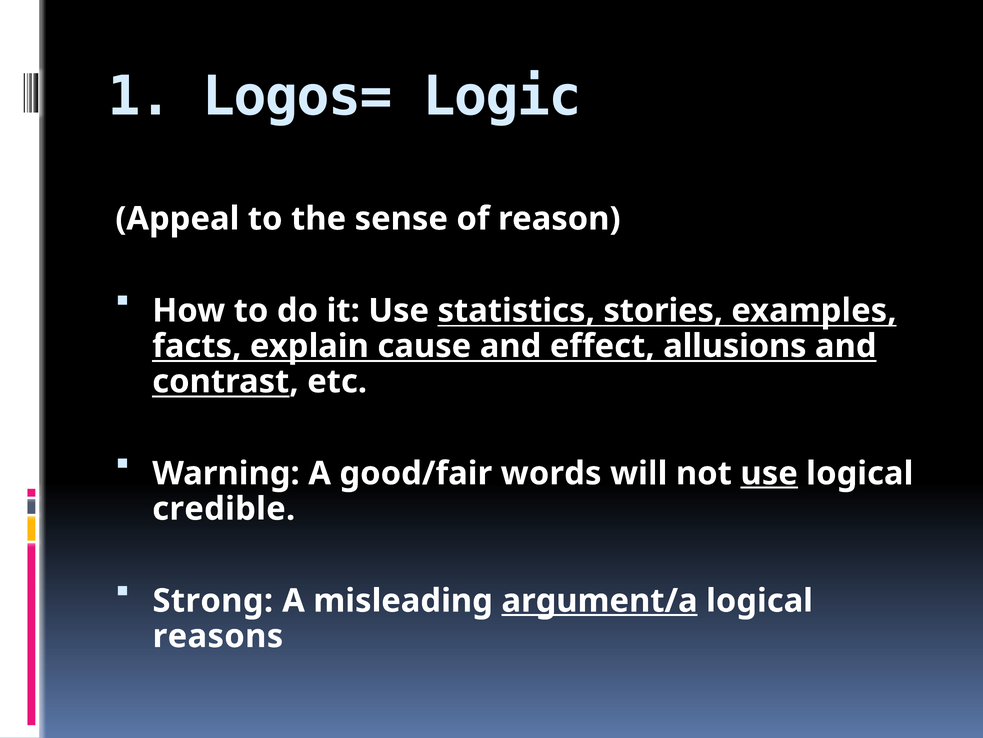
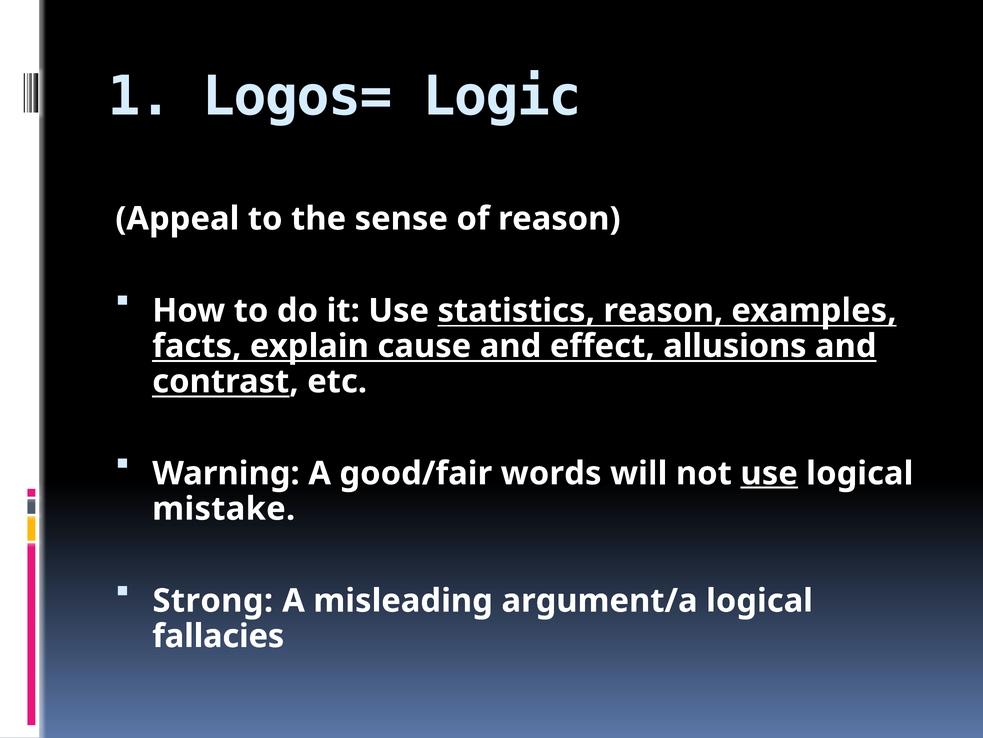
statistics stories: stories -> reason (663, 310)
credible: credible -> mistake (224, 508)
argument/a underline: present -> none (600, 600)
reasons: reasons -> fallacies (218, 636)
